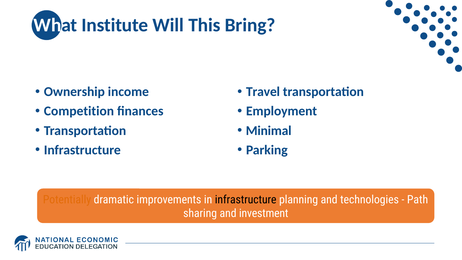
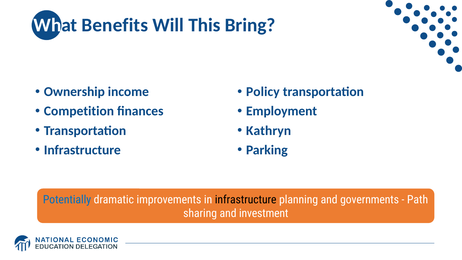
Institute: Institute -> Benefits (115, 25)
Travel: Travel -> Policy (263, 92)
Minimal: Minimal -> Kathryn (269, 131)
Potentially colour: orange -> blue (67, 200)
technologies: technologies -> governments (370, 200)
